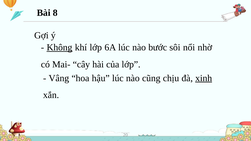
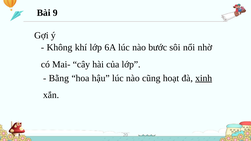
8: 8 -> 9 (55, 13)
Không underline: present -> none (59, 48)
Vâng: Vâng -> Bằng (59, 78)
chịu: chịu -> hoạt (171, 78)
